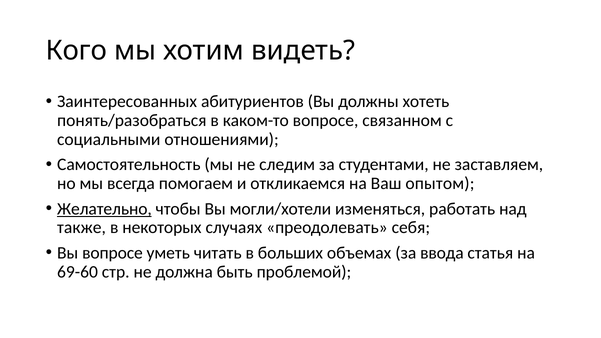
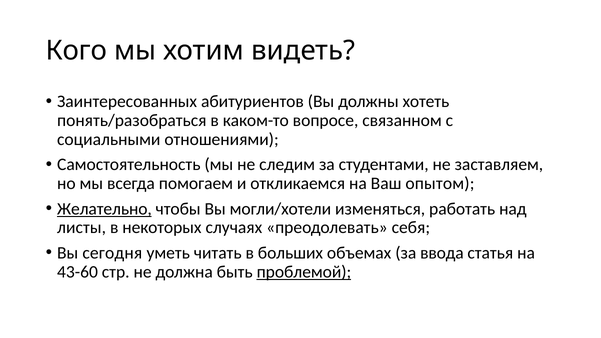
также: также -> листы (82, 228)
Вы вопросе: вопросе -> сегодня (112, 253)
69-60: 69-60 -> 43-60 (77, 272)
проблемой underline: none -> present (304, 272)
